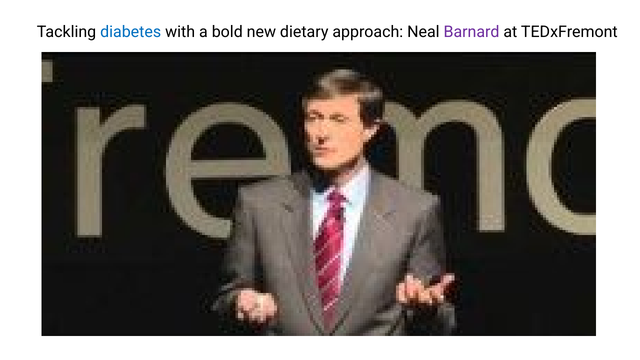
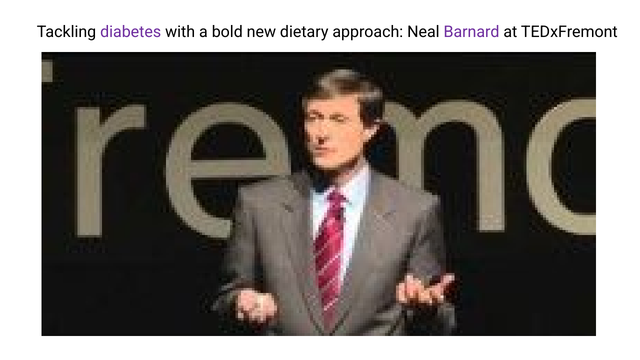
diabetes colour: blue -> purple (131, 32)
